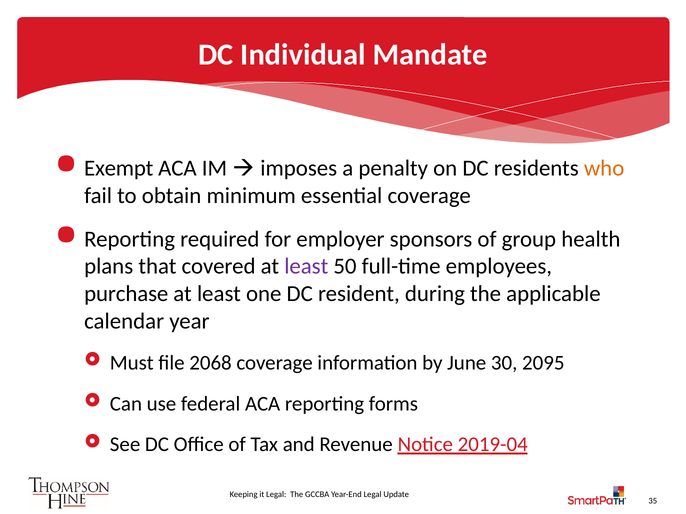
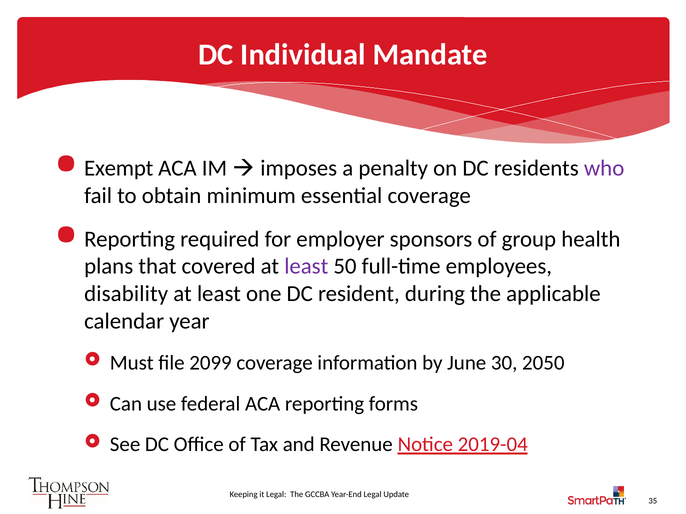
who colour: orange -> purple (604, 168)
purchase: purchase -> disability (126, 294)
2068: 2068 -> 2099 (211, 363)
2095: 2095 -> 2050 (543, 363)
